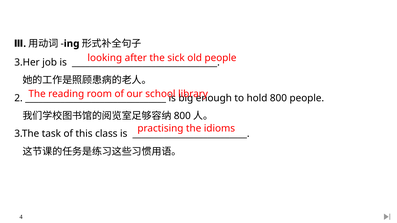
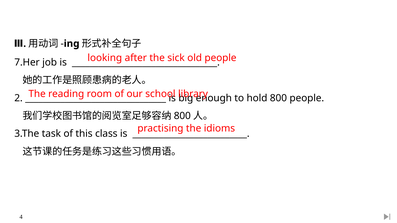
3.Her: 3.Her -> 7.Her (27, 62)
